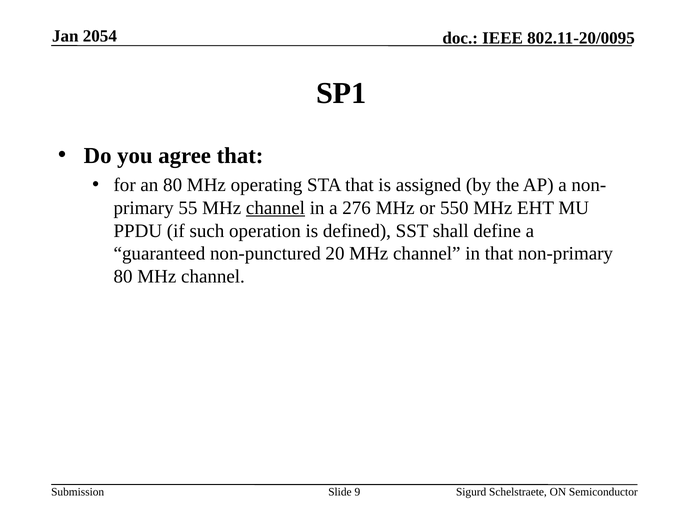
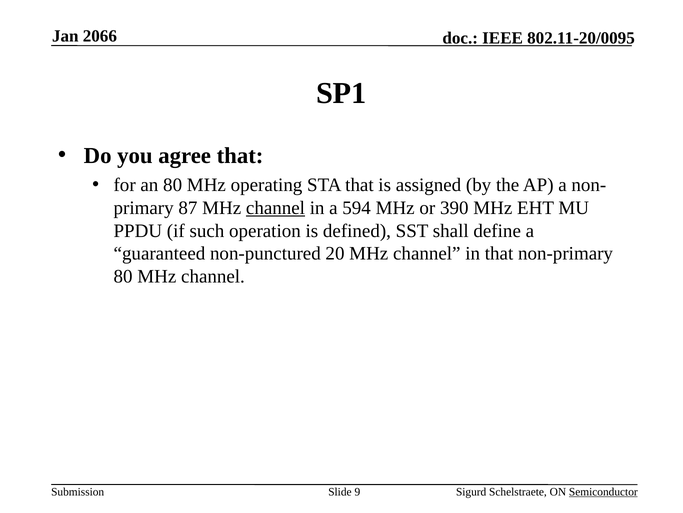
2054: 2054 -> 2066 (100, 36)
55: 55 -> 87 (188, 208)
276: 276 -> 594 (357, 208)
550: 550 -> 390 (454, 208)
Semiconductor underline: none -> present (603, 491)
